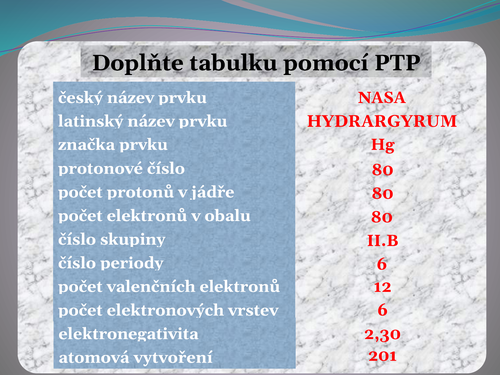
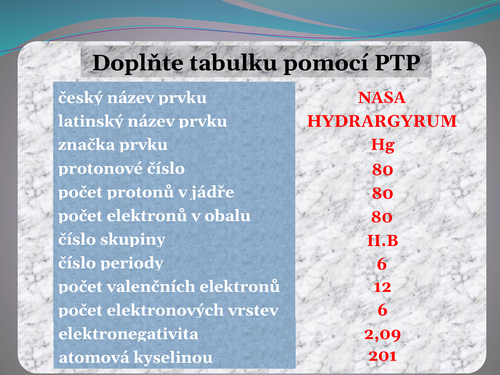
2,30: 2,30 -> 2,09 (382, 334)
vytvoření: vytvoření -> kyselinou (173, 358)
